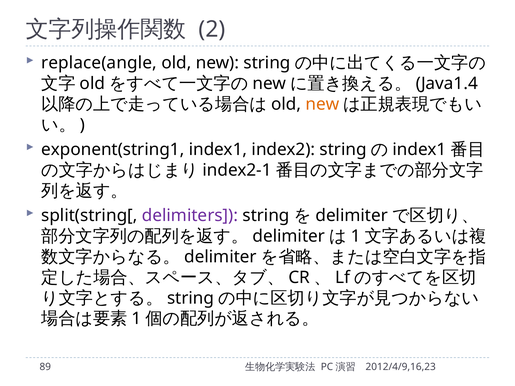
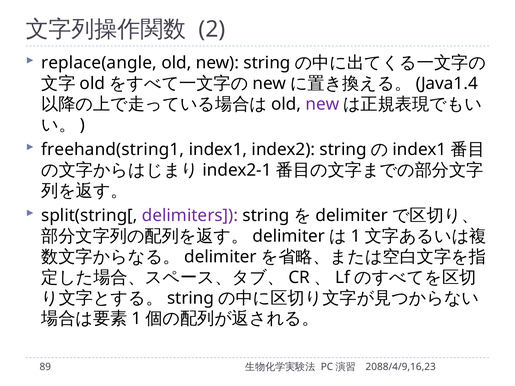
new colour: orange -> purple (322, 104)
exponent(string1: exponent(string1 -> freehand(string1 (113, 150)
2012/4/9,16,23: 2012/4/9,16,23 -> 2088/4/9,16,23 (401, 367)
